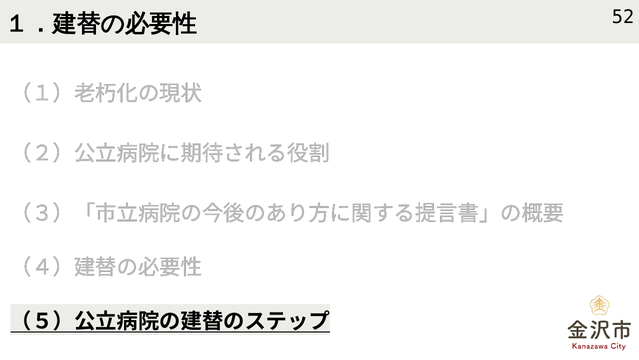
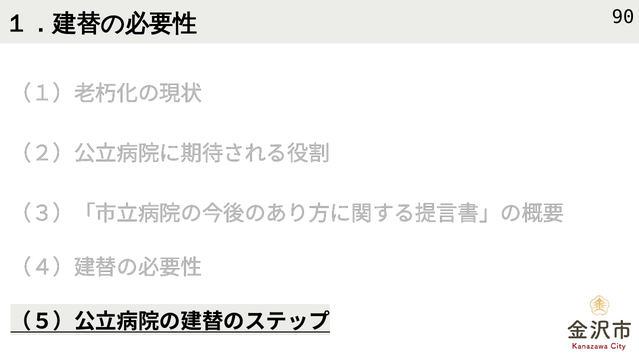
52: 52 -> 90 (623, 17)
